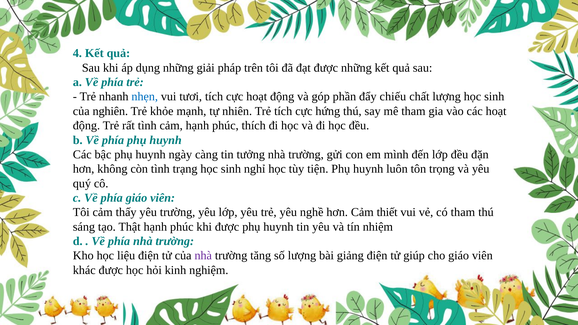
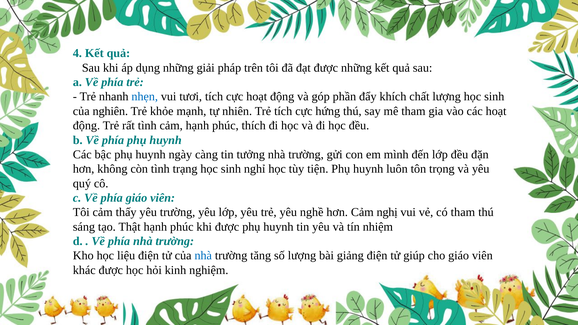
chiếu: chiếu -> khích (393, 97)
thiết: thiết -> nghị (387, 212)
nhà colour: purple -> blue (203, 256)
